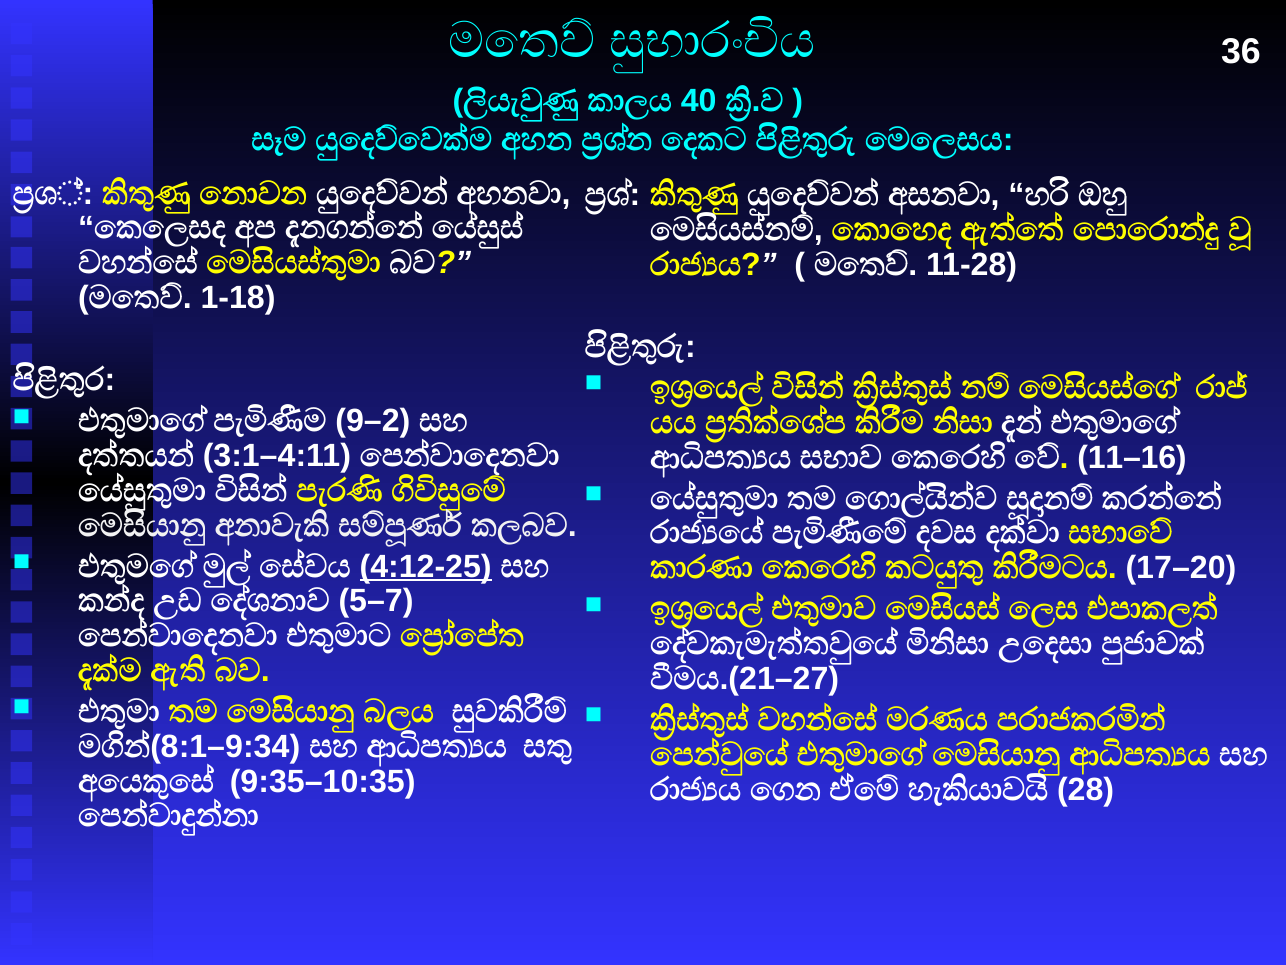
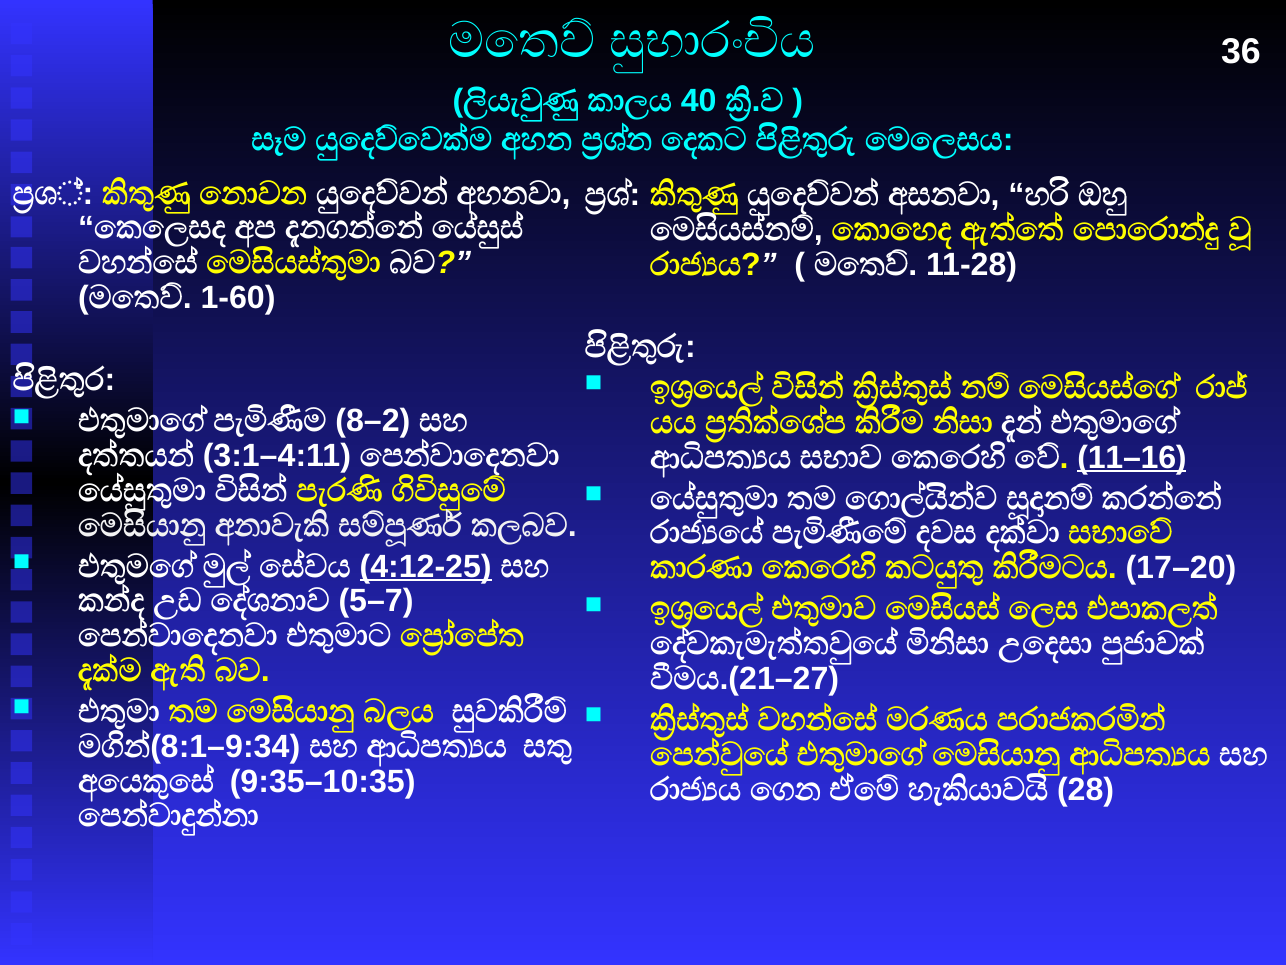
1-18: 1-18 -> 1-60 (238, 298)
9–2: 9–2 -> 8–2 (373, 421)
11–16 underline: none -> present (1132, 457)
